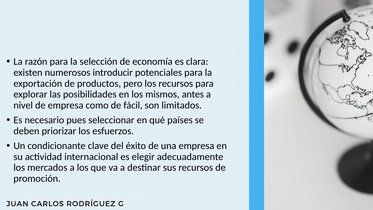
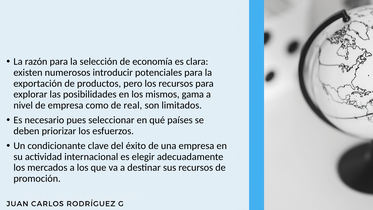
antes: antes -> gama (193, 94)
fácil: fácil -> real (133, 105)
